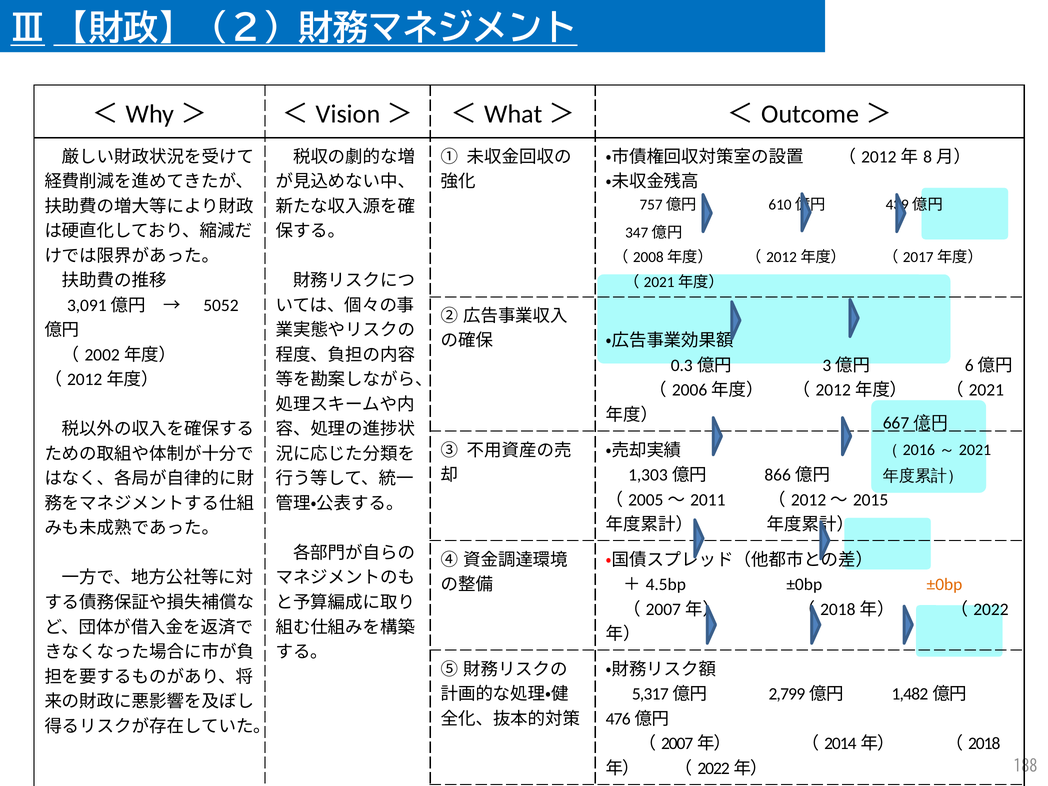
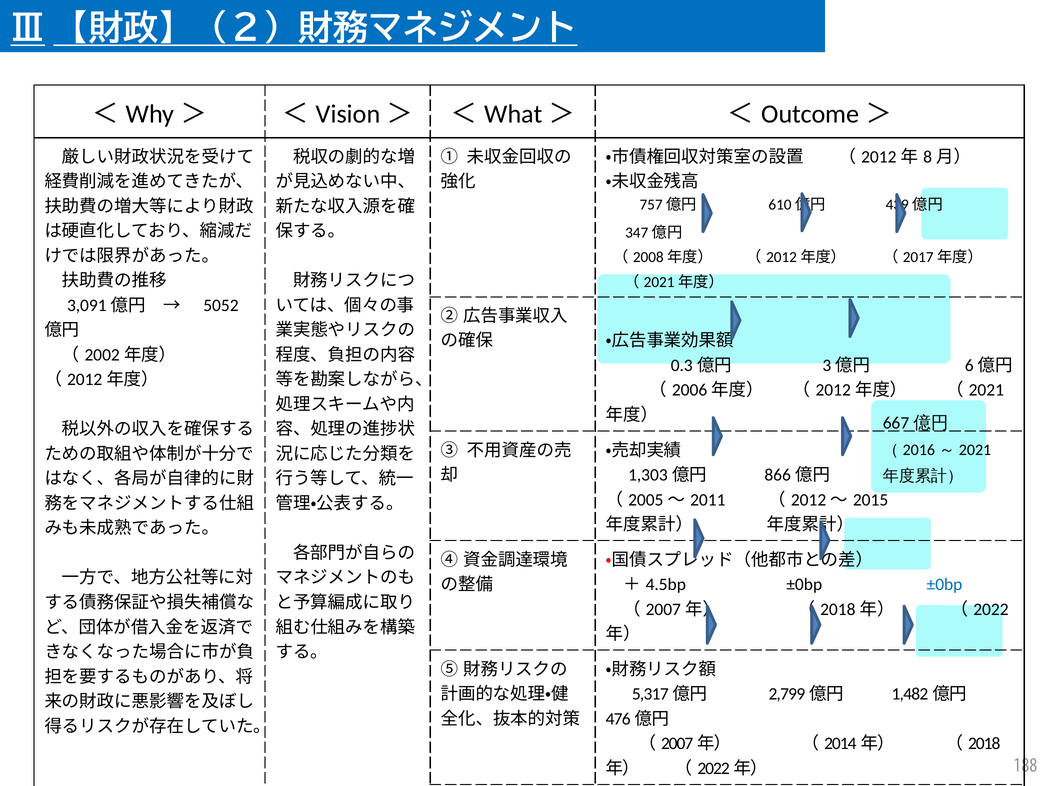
±0bp colour: orange -> blue (944, 585)
